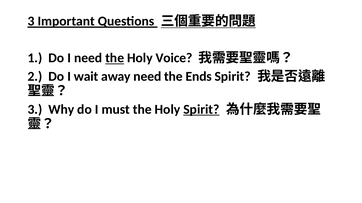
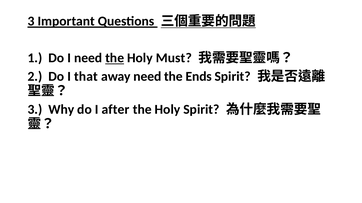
Voice: Voice -> Must (174, 58)
wait: wait -> that (86, 77)
must: must -> after (116, 110)
Spirit underline: present -> none (201, 110)
